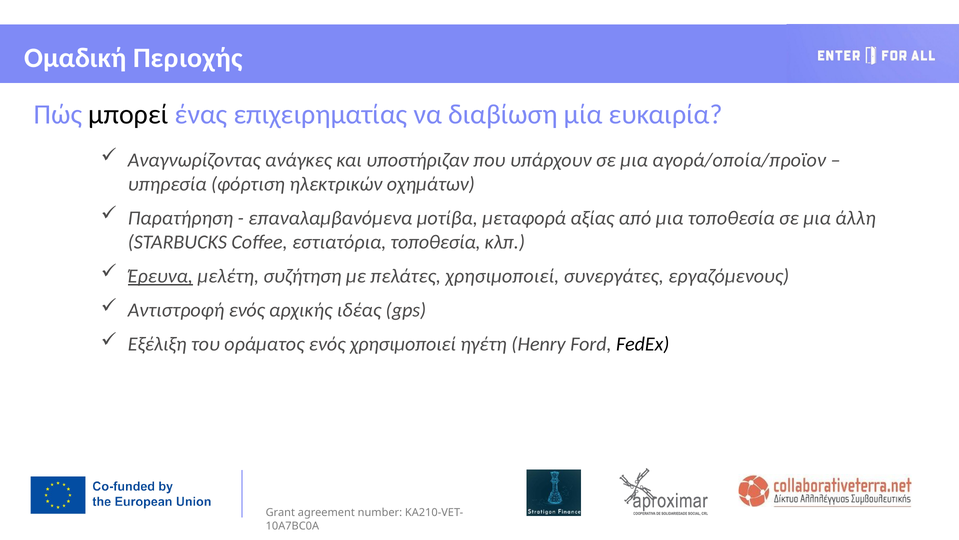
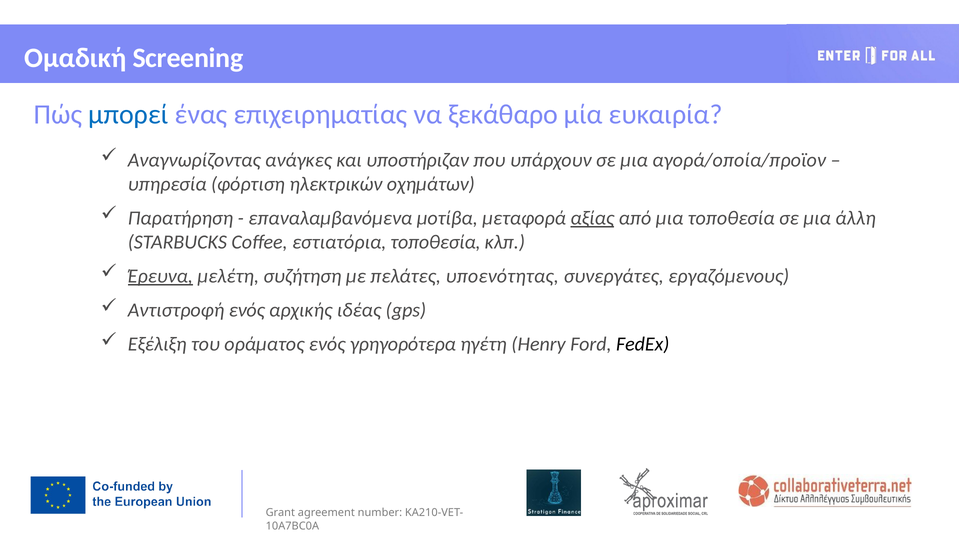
Περιοχής: Περιοχής -> Screening (188, 58)
μπορεί colour: black -> blue (128, 114)
διαβίωση: διαβίωση -> ξεκάθαρο (503, 114)
αξίας underline: none -> present (592, 218)
πελάτες χρησιμοποιεί: χρησιμοποιεί -> υποενότητας (502, 276)
ενός χρησιμοποιεί: χρησιμοποιεί -> γρηγορότερα (403, 344)
